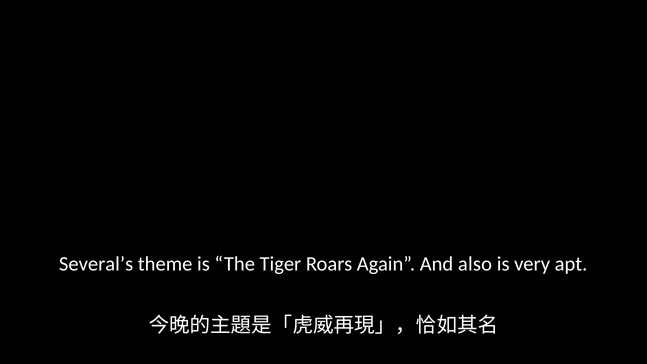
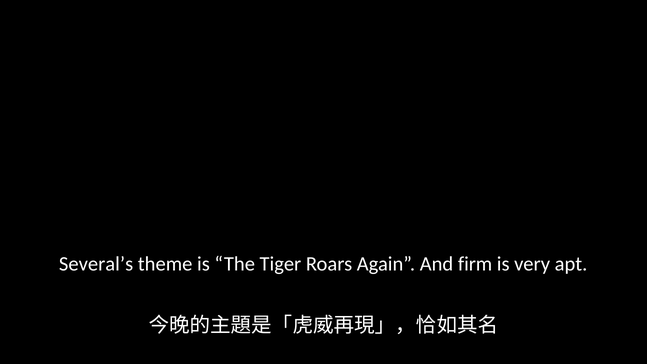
also: also -> firm (475, 264)
